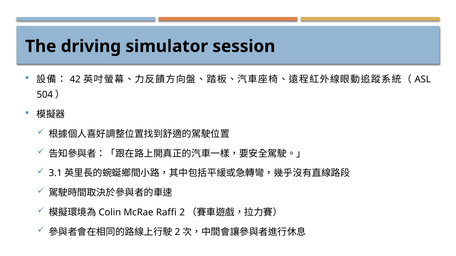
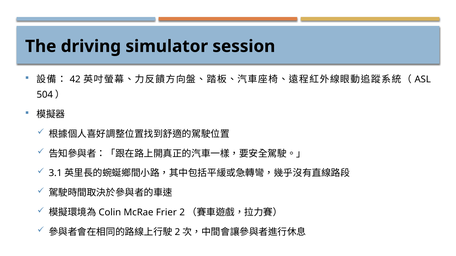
Raffi: Raffi -> Frier (166, 213)
